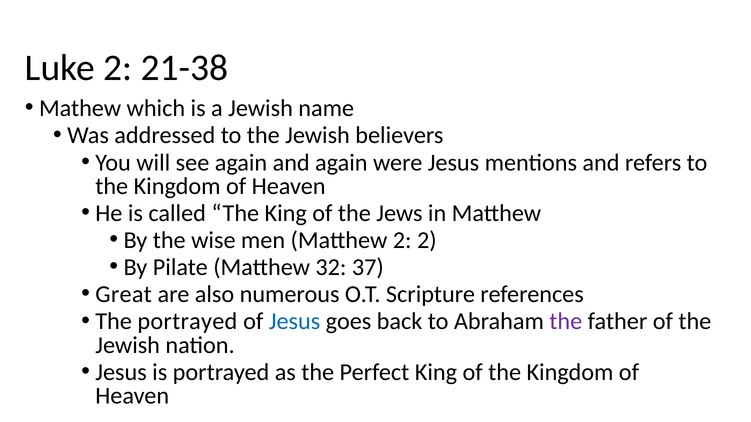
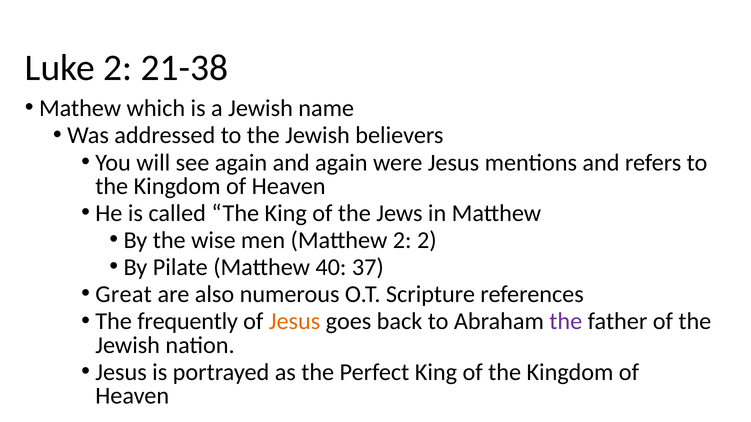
32: 32 -> 40 (331, 268)
The portrayed: portrayed -> frequently (188, 322)
Jesus colour: blue -> orange (295, 322)
